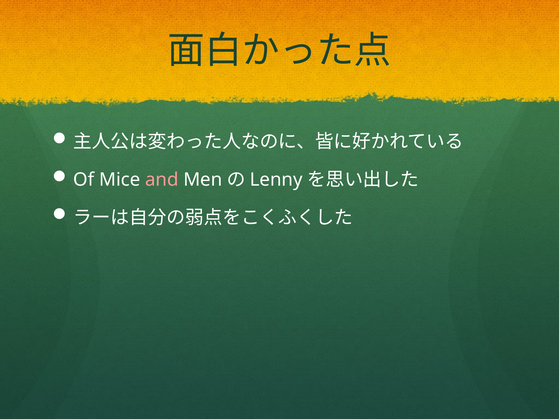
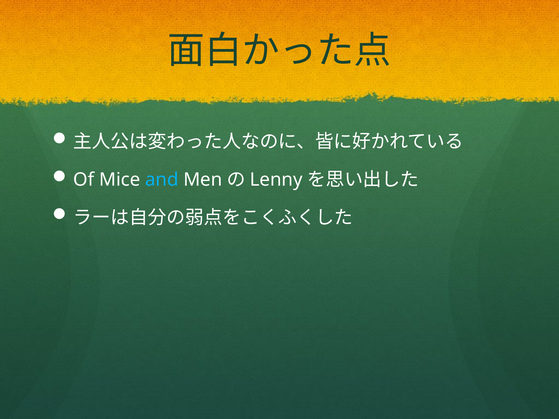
and colour: pink -> light blue (162, 180)
